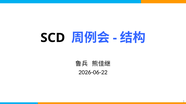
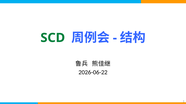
SCD colour: black -> green (53, 38)
